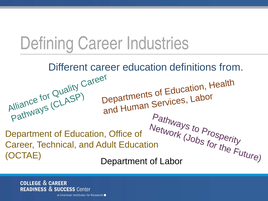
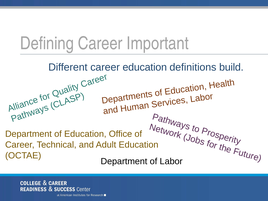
Industries: Industries -> Important (158, 43)
from: from -> build (231, 67)
